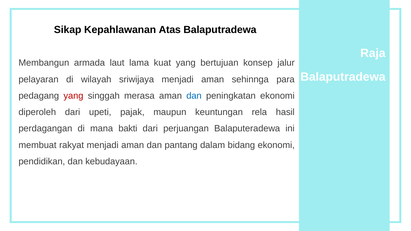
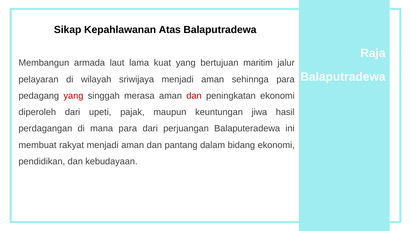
konsep: konsep -> maritim (258, 63)
dan colour: blue -> red (194, 96)
rela: rela -> jiwa (259, 112)
mana bakti: bakti -> para (128, 129)
